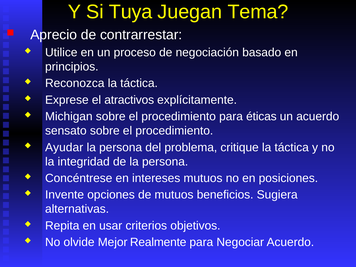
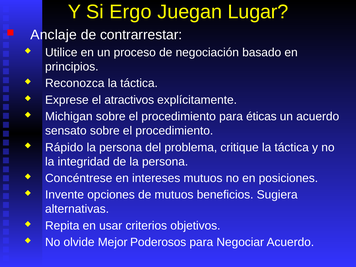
Tuya: Tuya -> Ergo (130, 12)
Tema: Tema -> Lugar (258, 12)
Aprecio: Aprecio -> Anclaje (54, 35)
Ayudar: Ayudar -> Rápido (64, 147)
Realmente: Realmente -> Poderosos (158, 242)
